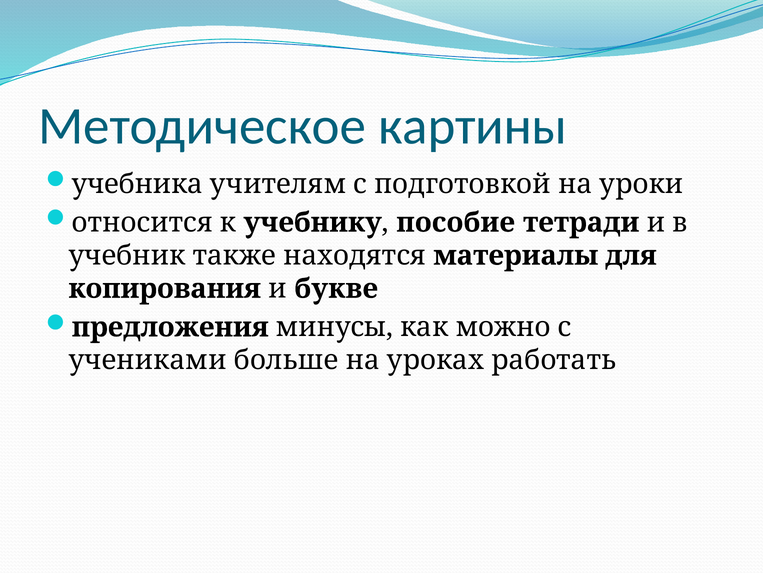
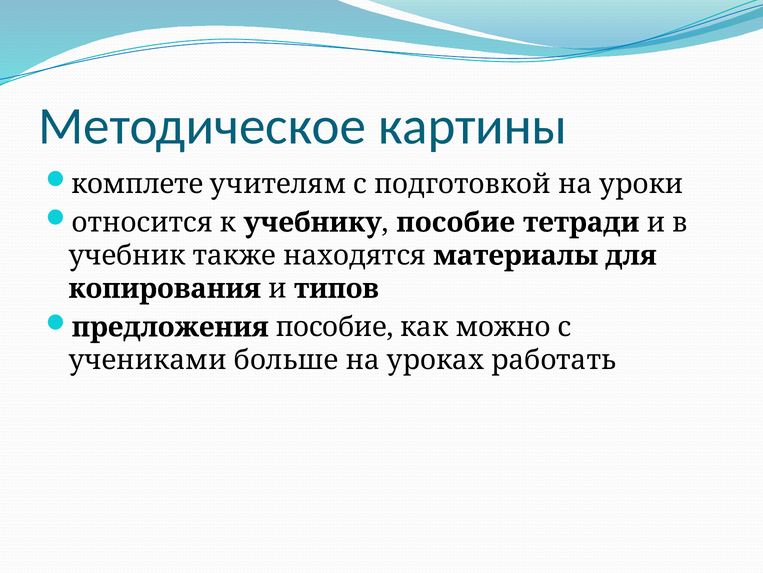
учебника: учебника -> комплете (137, 184)
букве: букве -> типов (336, 288)
предложения минусы: минусы -> пособие (335, 327)
